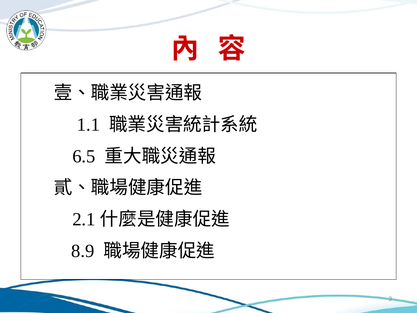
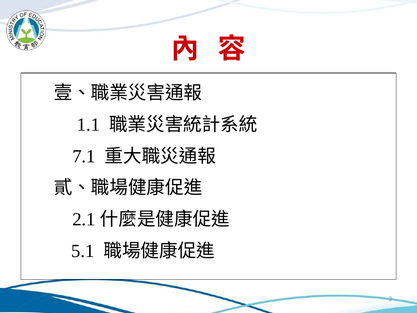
6.5: 6.5 -> 7.1 (84, 156)
8.9: 8.9 -> 5.1 (83, 251)
